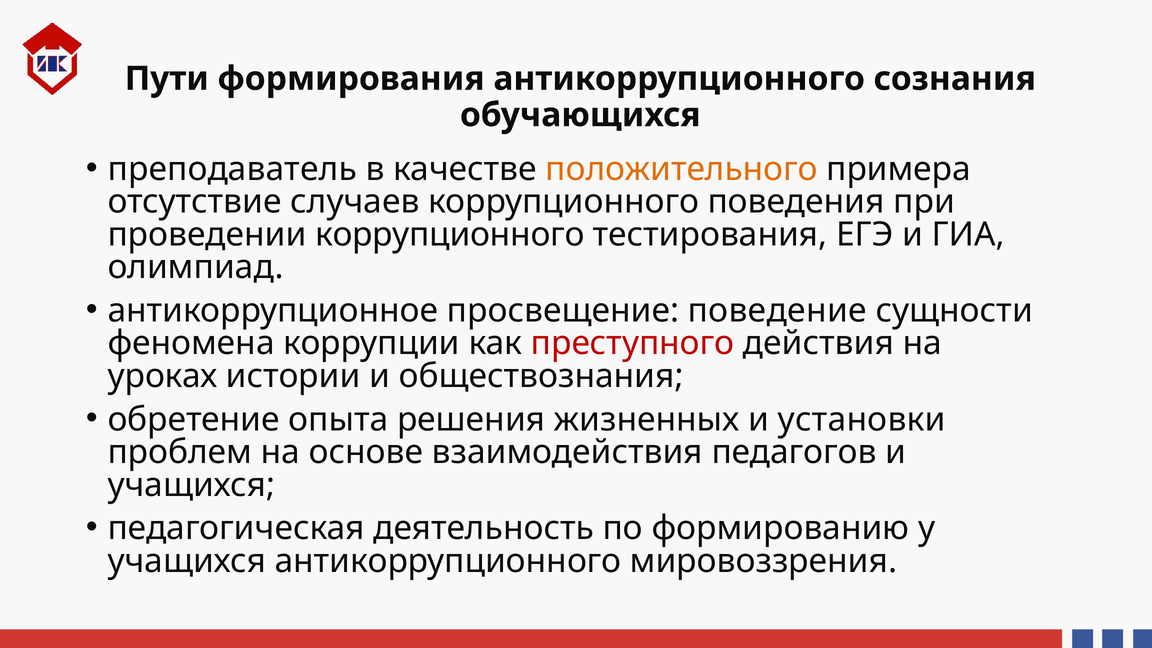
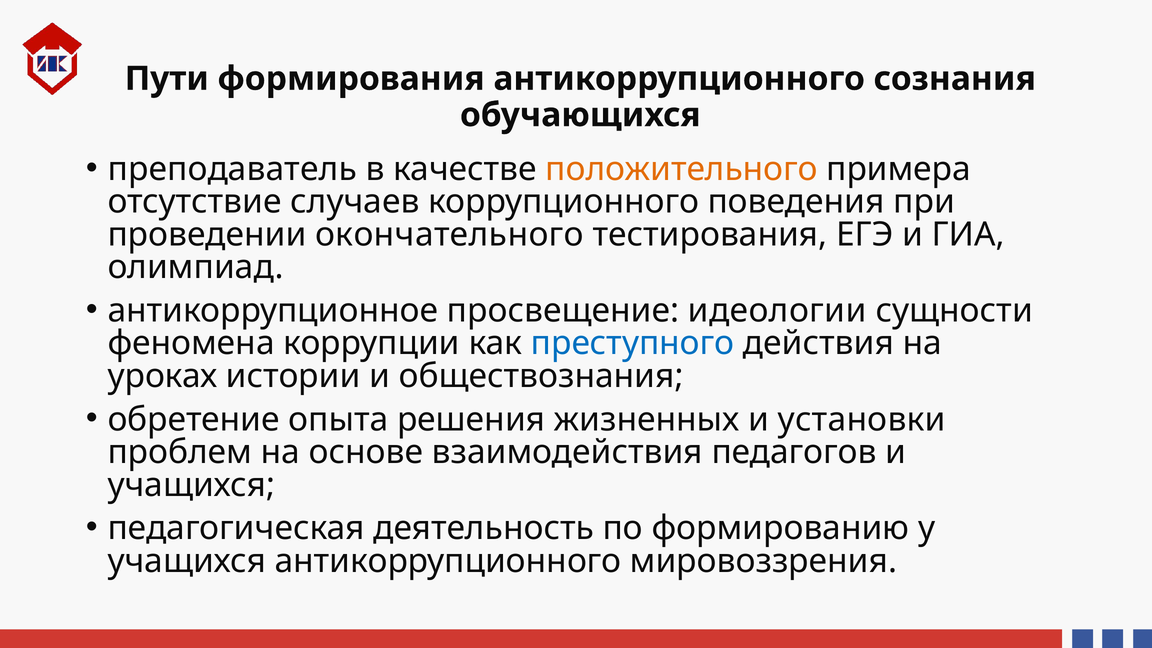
проведении коррупционного: коррупционного -> окончательного (449, 235)
поведение: поведение -> идеологии (777, 311)
преступного colour: red -> blue (633, 343)
